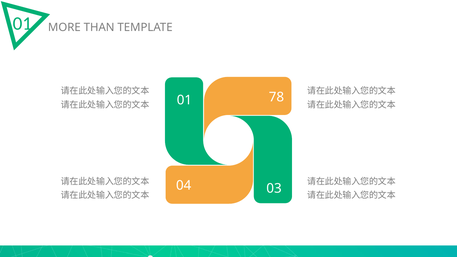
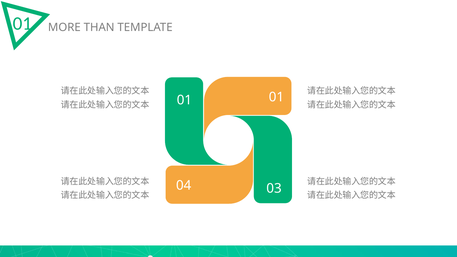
01 78: 78 -> 01 (276, 97)
